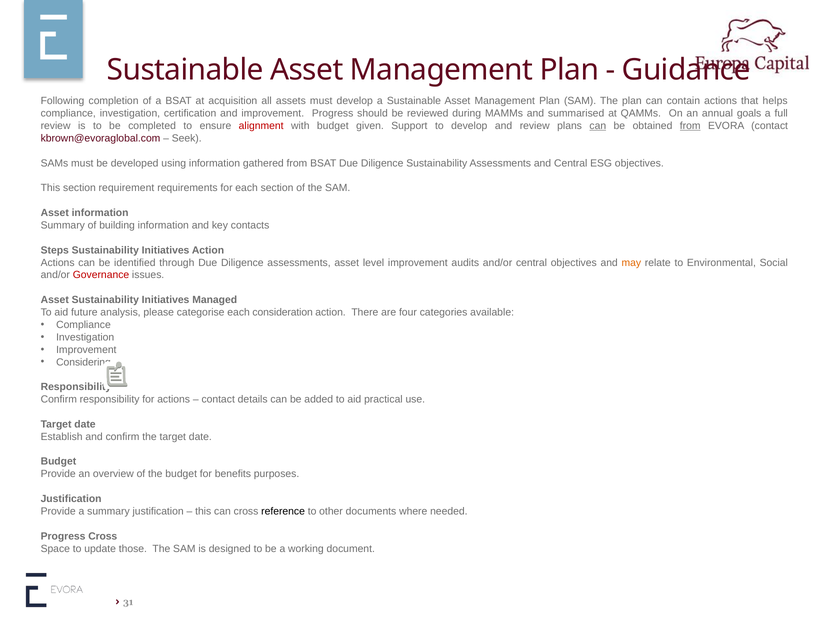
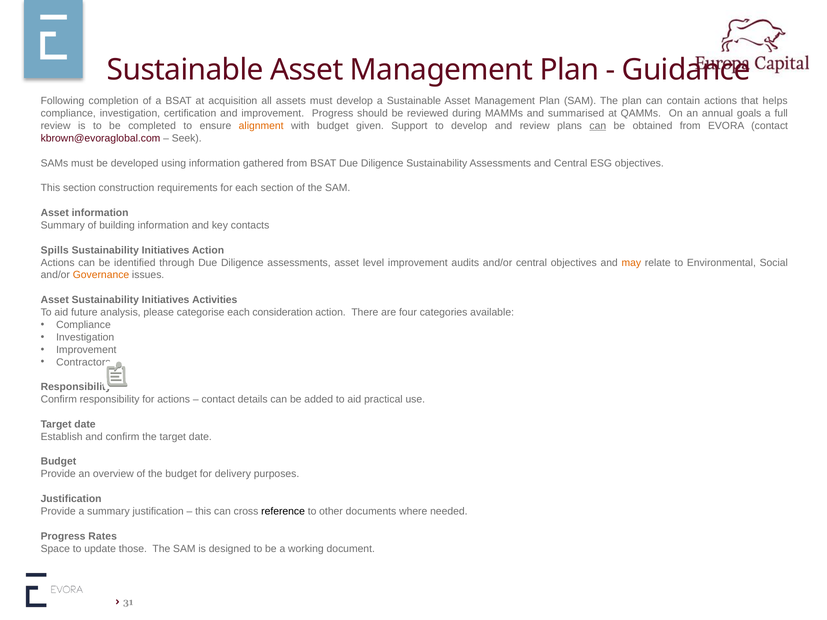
alignment colour: red -> orange (261, 126)
from underline: present -> none (690, 126)
requirement: requirement -> construction (126, 188)
Steps: Steps -> Spills (55, 250)
Governance colour: red -> orange (101, 275)
Managed: Managed -> Activities (215, 300)
Considering: Considering -> Contractors (83, 362)
benefits: benefits -> delivery (233, 474)
Progress Cross: Cross -> Rates (103, 536)
